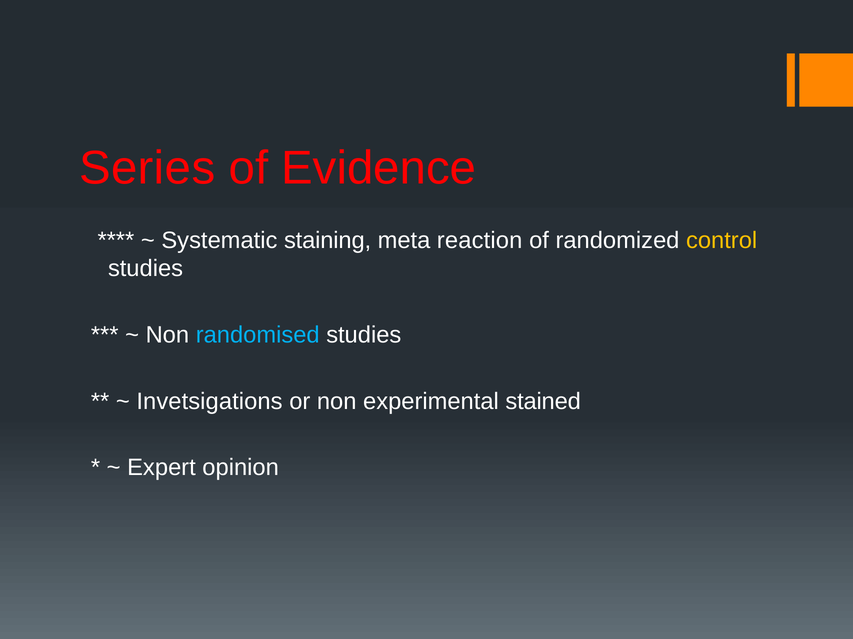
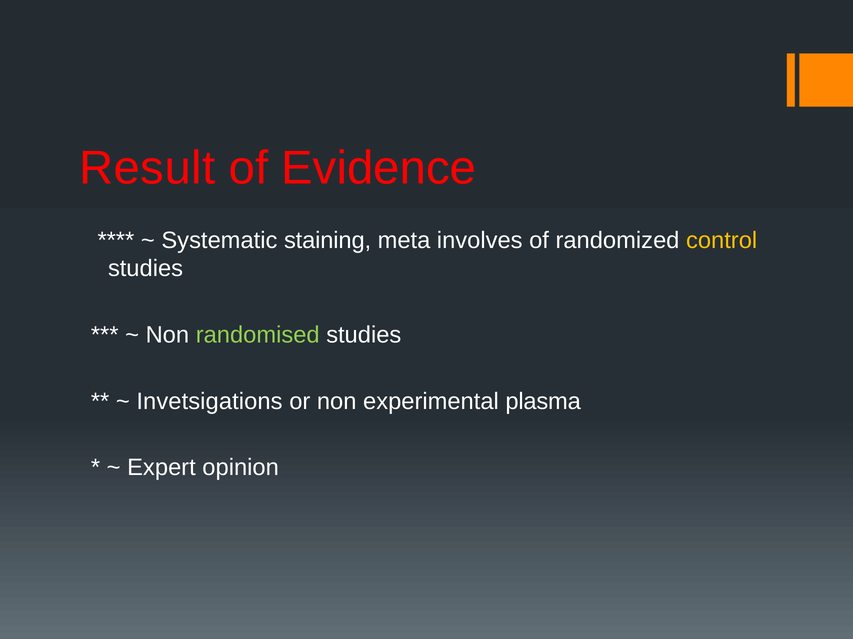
Series: Series -> Result (147, 168)
reaction: reaction -> involves (480, 241)
randomised colour: light blue -> light green (258, 335)
stained: stained -> plasma (543, 402)
